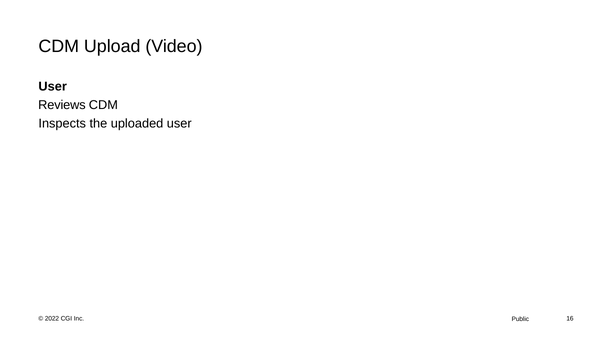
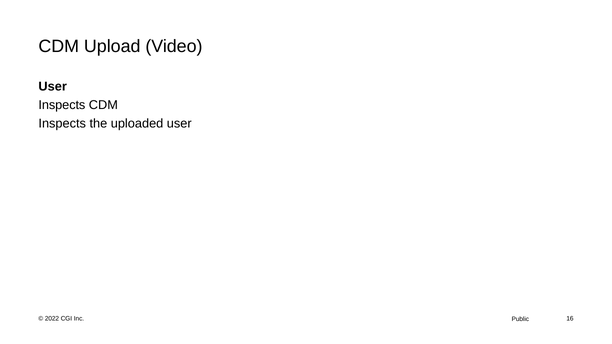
Reviews: Reviews -> Inspects (62, 105)
